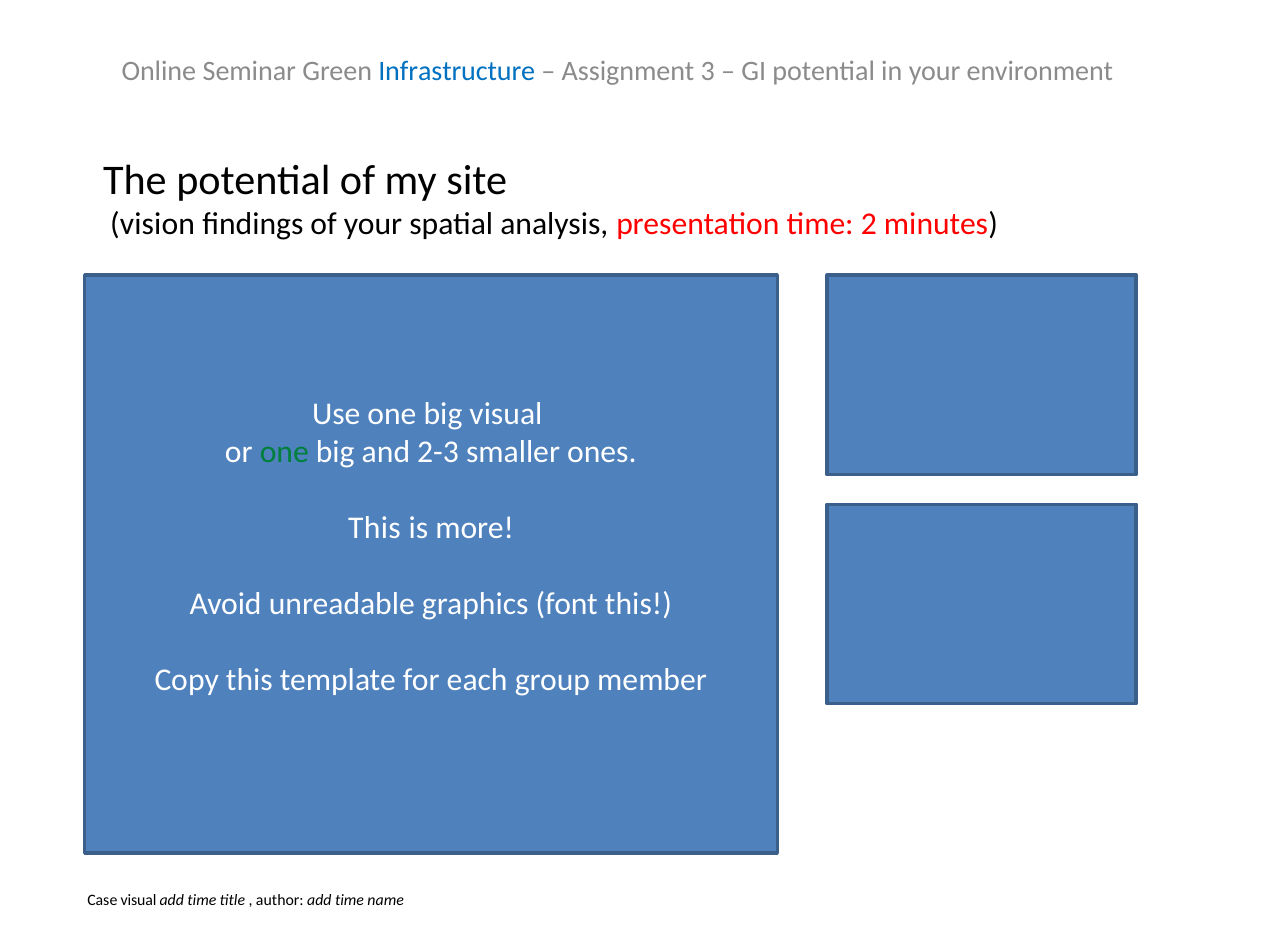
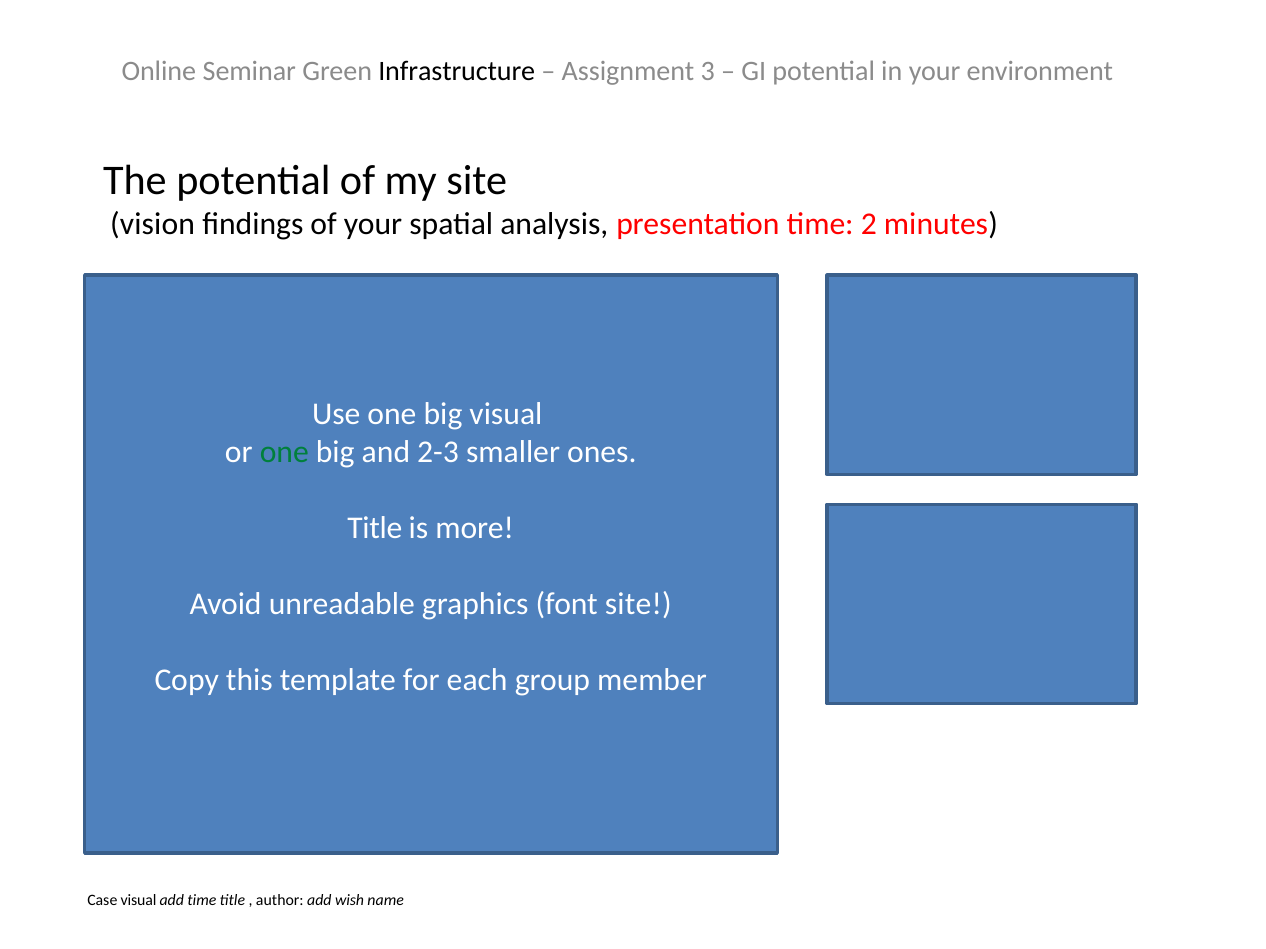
Infrastructure colour: blue -> black (457, 71)
This: This -> Title (375, 529)
font this: this -> site (638, 605)
author add time: time -> wish (350, 900)
